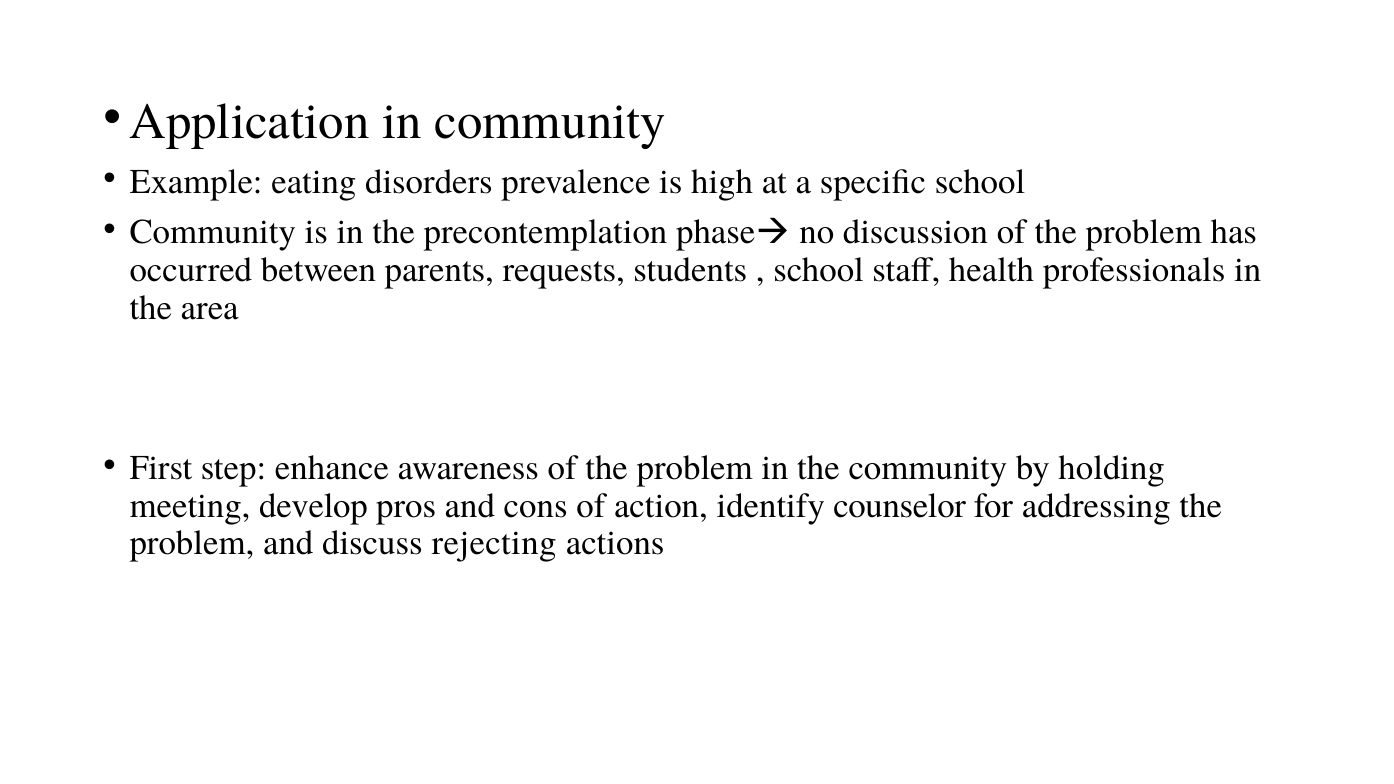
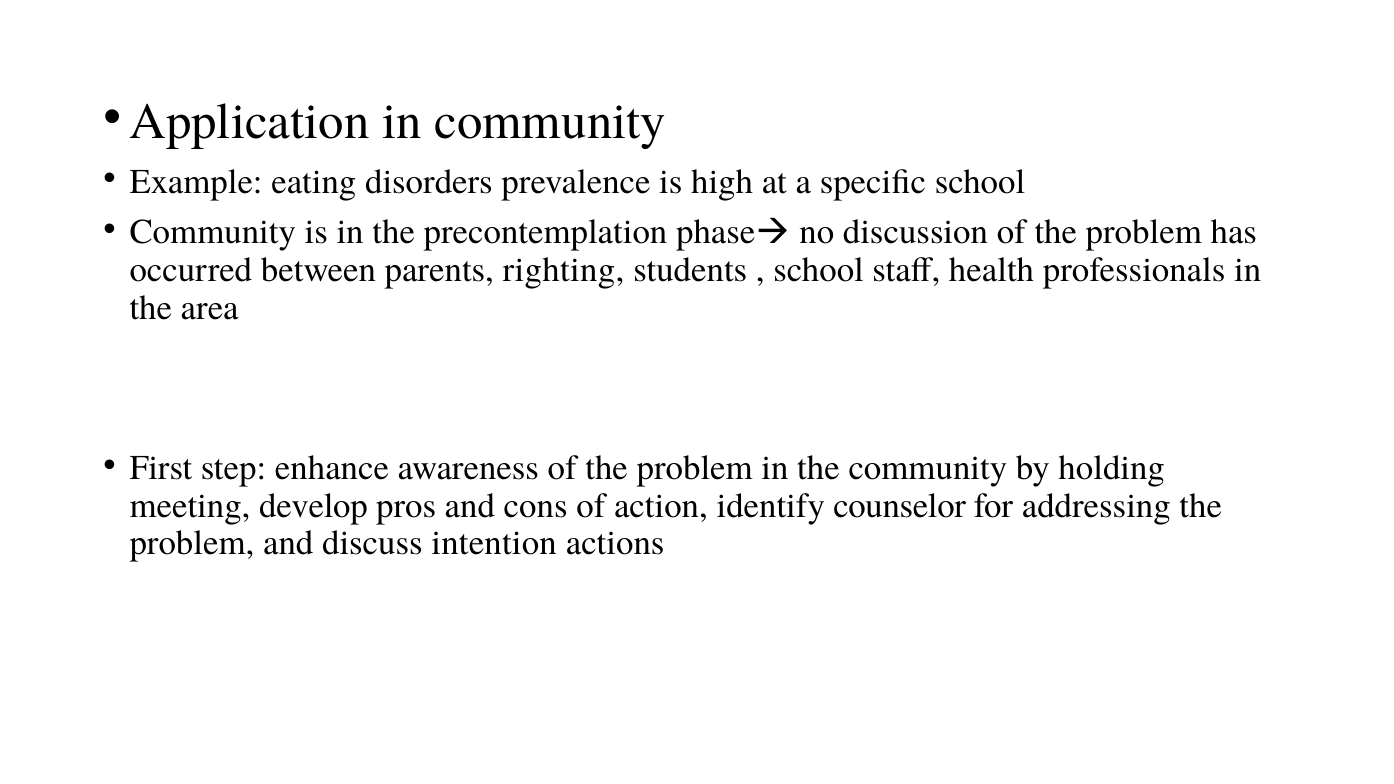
requests: requests -> righting (564, 270)
rejecting: rejecting -> intention (494, 543)
